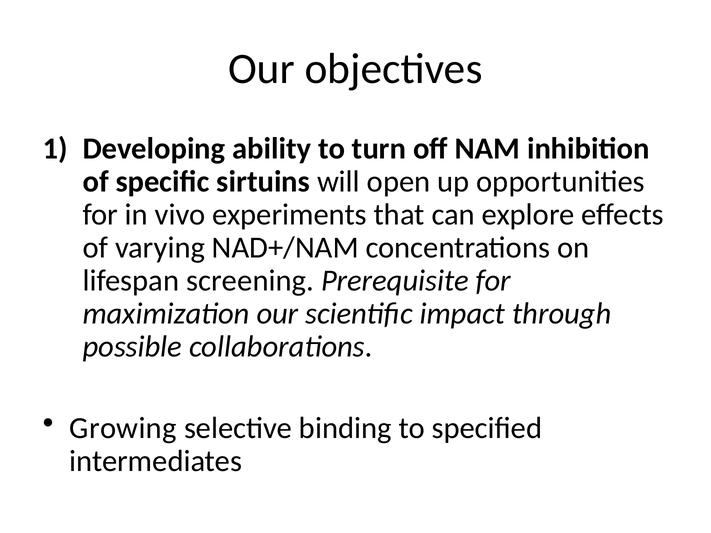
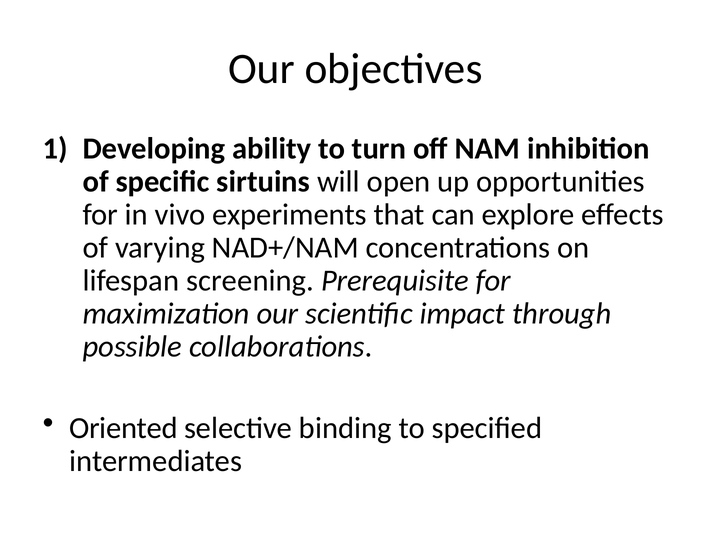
Growing: Growing -> Oriented (123, 428)
